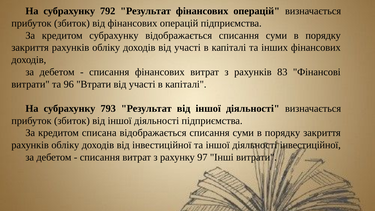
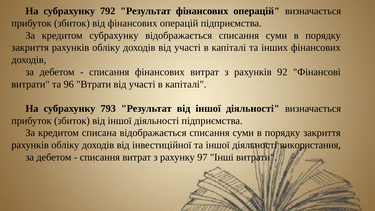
83: 83 -> 92 (282, 72)
діяльності інвестиційної: інвестиційної -> використання (310, 145)
